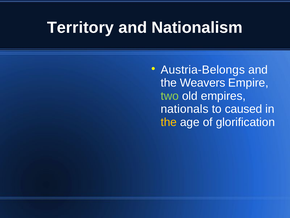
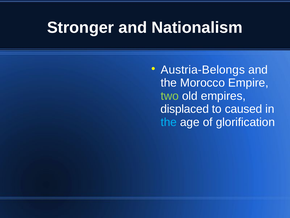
Territory: Territory -> Stronger (81, 27)
Weavers: Weavers -> Morocco (203, 83)
nationals: nationals -> displaced (185, 109)
the colour: yellow -> light blue (169, 122)
